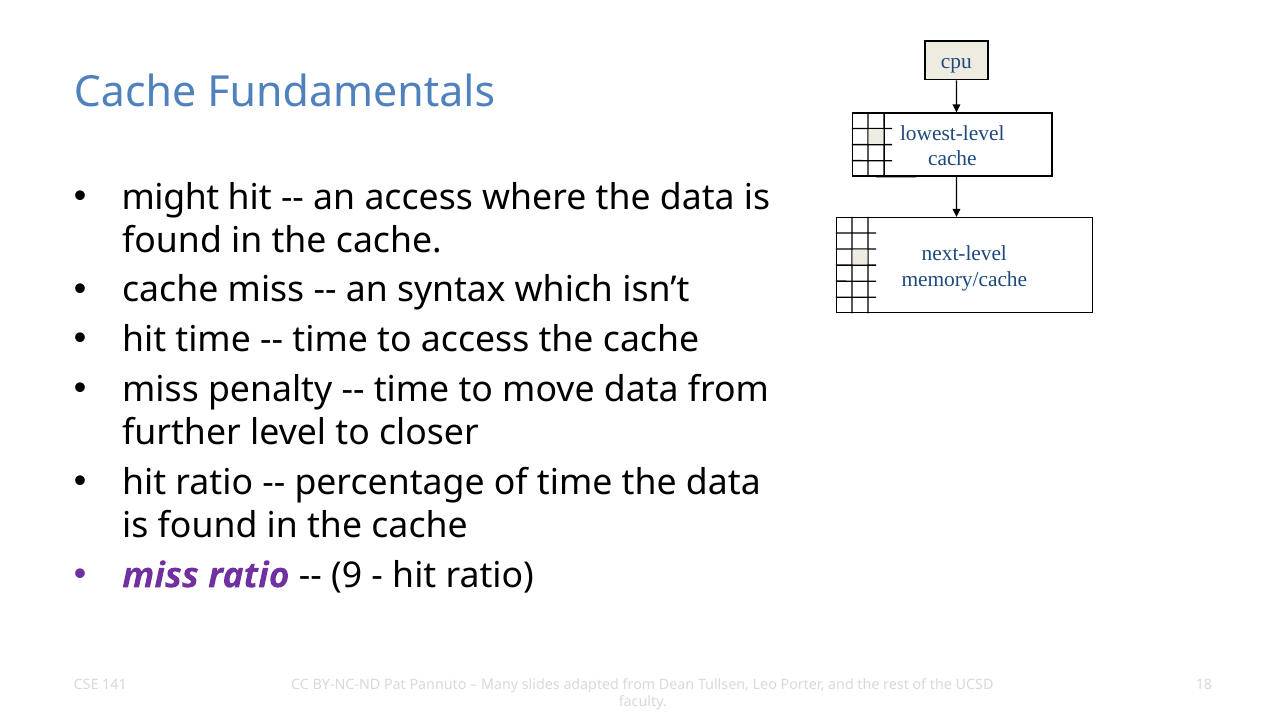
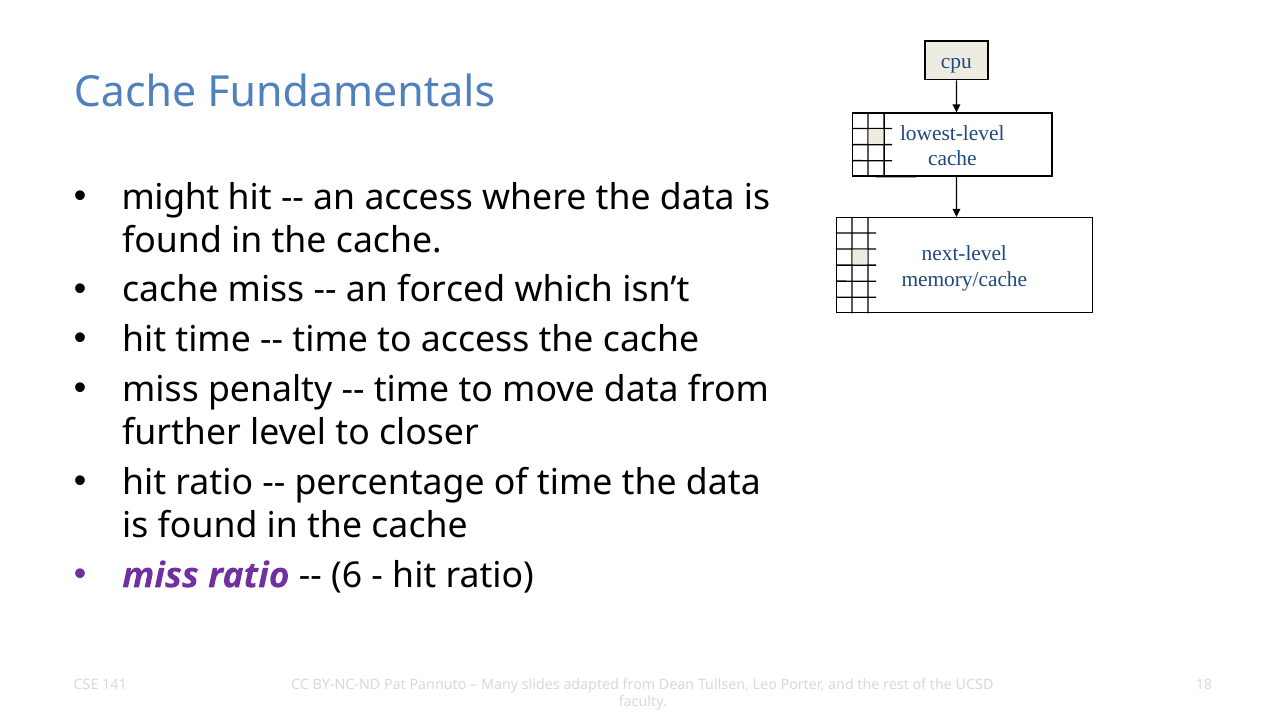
syntax: syntax -> forced (451, 290)
9: 9 -> 6 (347, 576)
